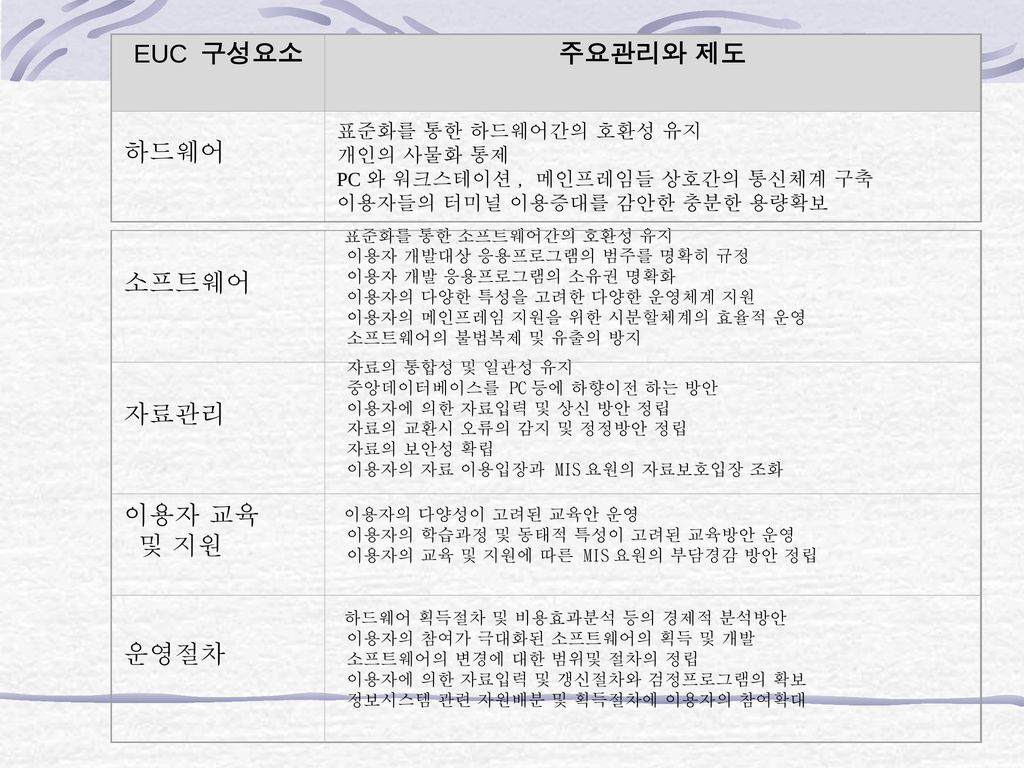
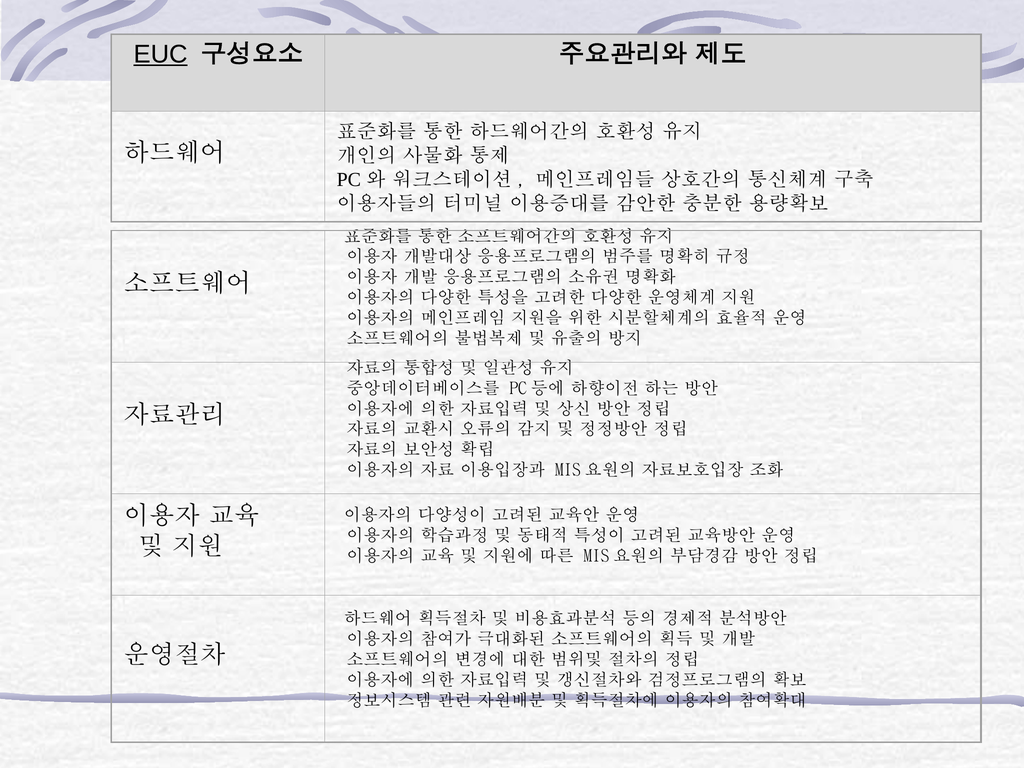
EUC underline: none -> present (161, 54)
